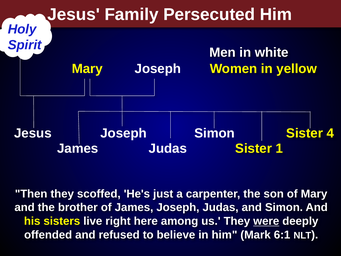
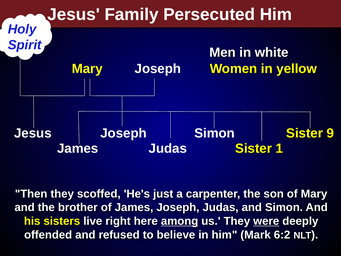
4: 4 -> 9 (330, 133)
among underline: none -> present (180, 221)
6:1: 6:1 -> 6:2 (282, 235)
